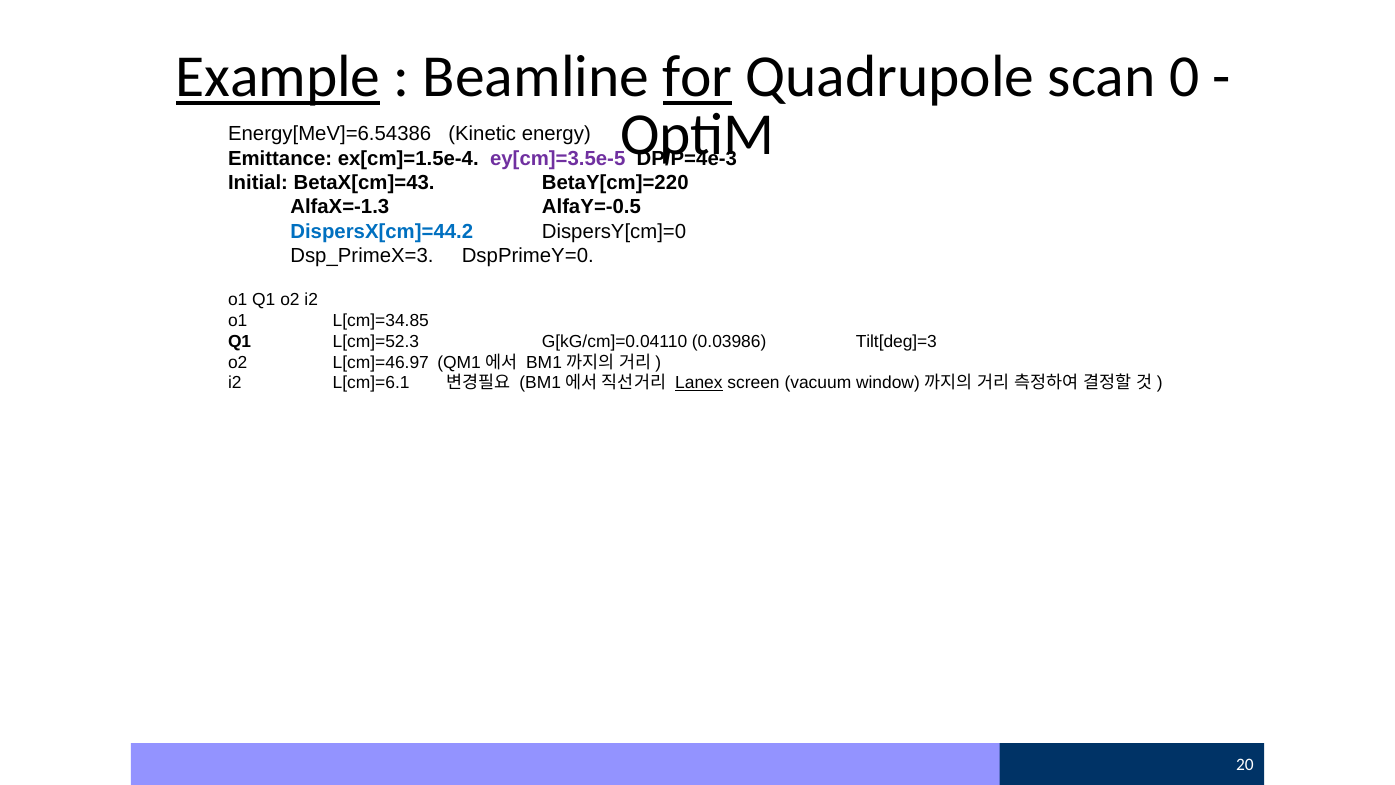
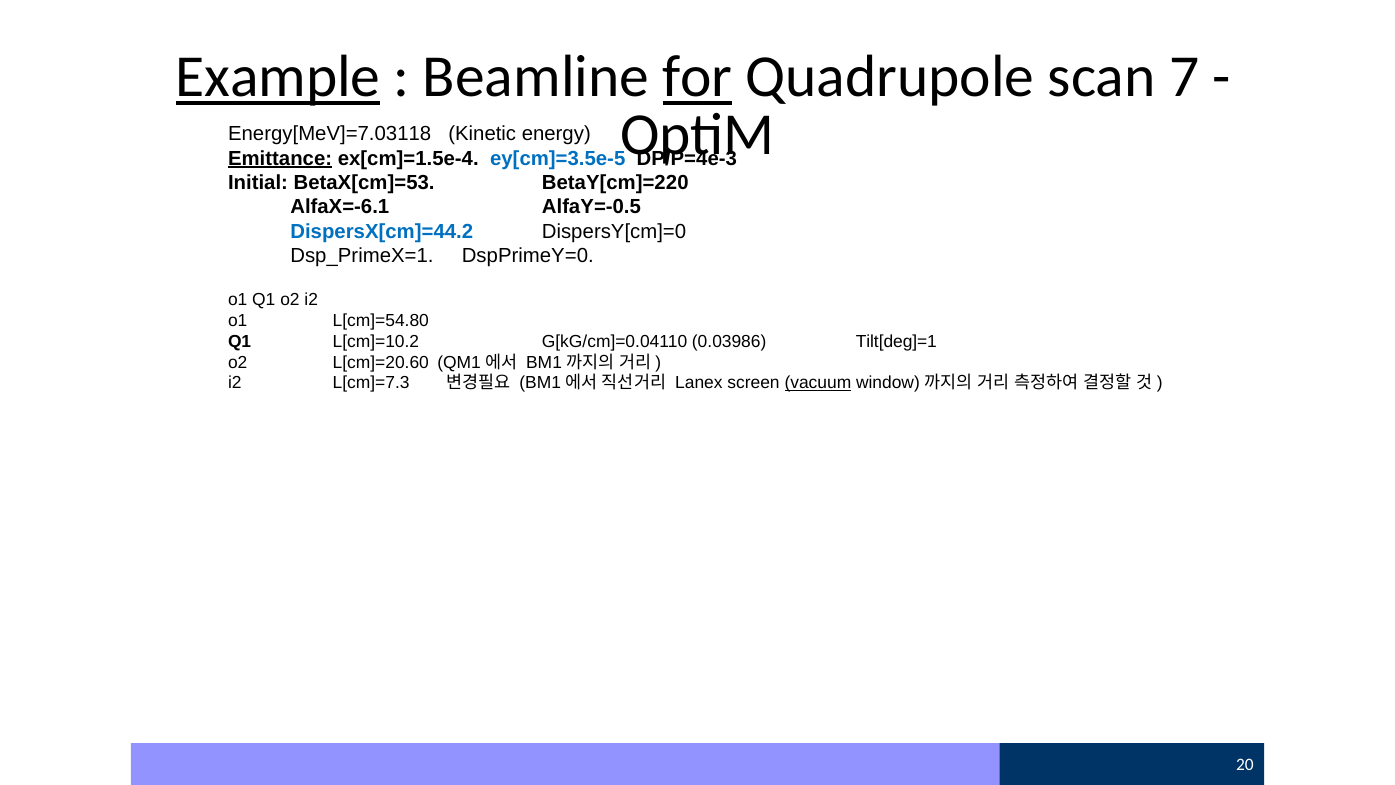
0: 0 -> 7 (1184, 77)
Energy[MeV]=6.54386: Energy[MeV]=6.54386 -> Energy[MeV]=7.03118 (330, 134)
Emittance underline: none -> present (280, 158)
ey[cm]=3.5e-5 colour: purple -> blue (558, 158)
BetaX[cm]=43: BetaX[cm]=43 -> BetaX[cm]=53 (364, 183)
AlfaX=-1.3: AlfaX=-1.3 -> AlfaX=-6.1 (340, 207)
Dsp_PrimeX=3: Dsp_PrimeX=3 -> Dsp_PrimeX=1 (362, 256)
L[cm]=34.85: L[cm]=34.85 -> L[cm]=54.80 (381, 320)
L[cm]=52.3: L[cm]=52.3 -> L[cm]=10.2 (376, 341)
Tilt[deg]=3: Tilt[deg]=3 -> Tilt[deg]=1 (896, 341)
L[cm]=46.97: L[cm]=46.97 -> L[cm]=20.60 (381, 362)
L[cm]=6.1: L[cm]=6.1 -> L[cm]=7.3 (371, 383)
Lanex underline: present -> none (699, 383)
vacuum underline: none -> present (818, 383)
